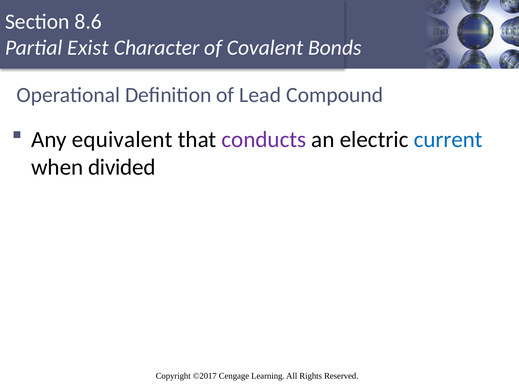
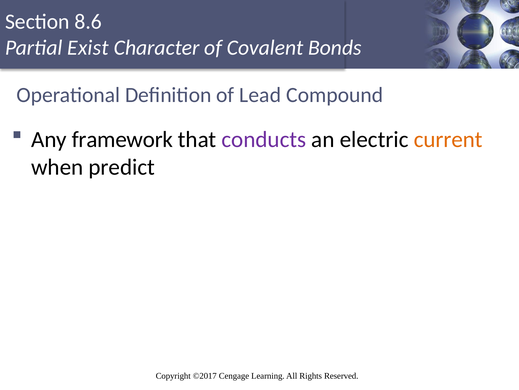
equivalent: equivalent -> framework (122, 139)
current colour: blue -> orange (448, 139)
divided: divided -> predict (122, 167)
